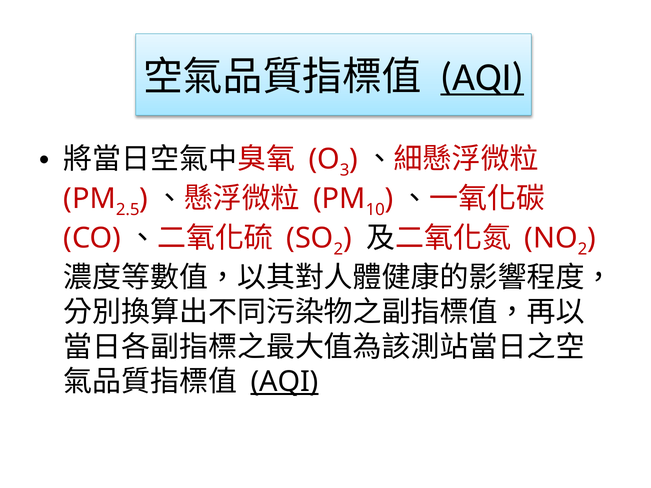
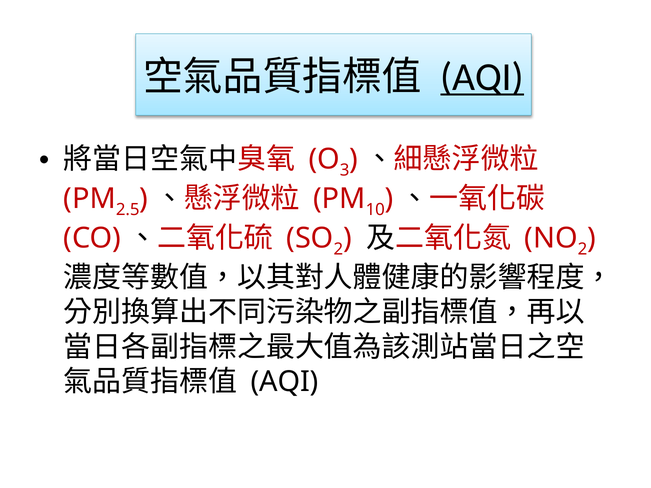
AQI underline: present -> none (285, 382)
